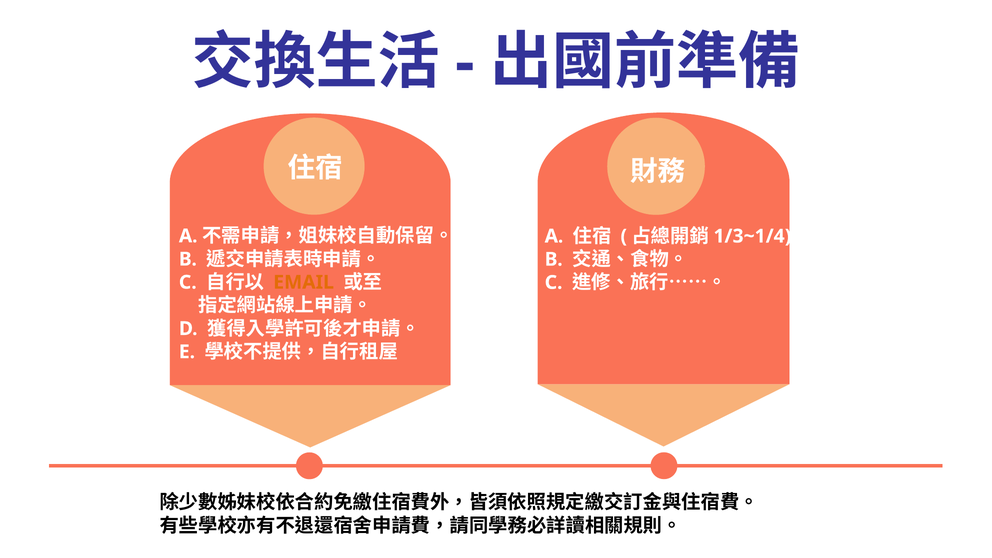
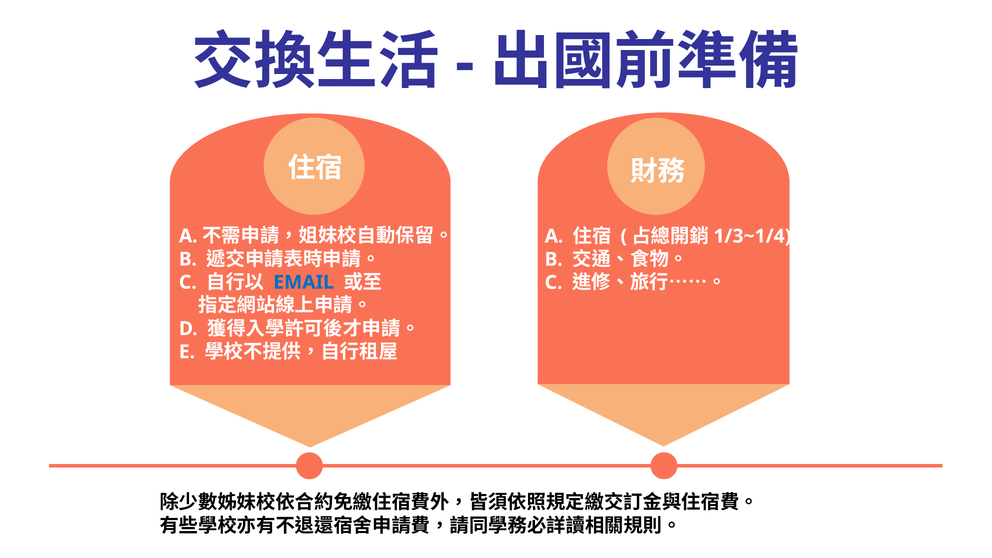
EMAIL colour: orange -> blue (304, 282)
